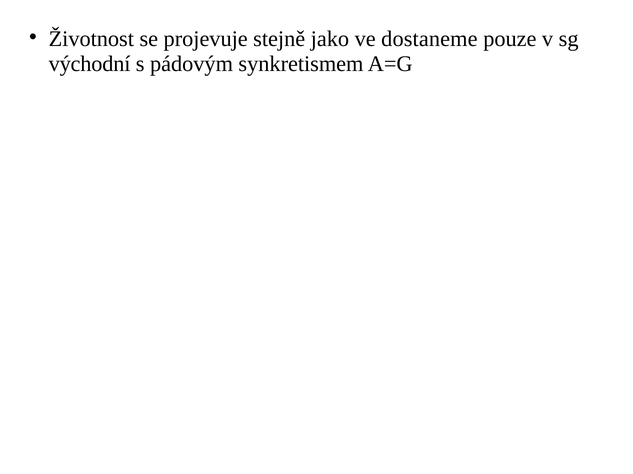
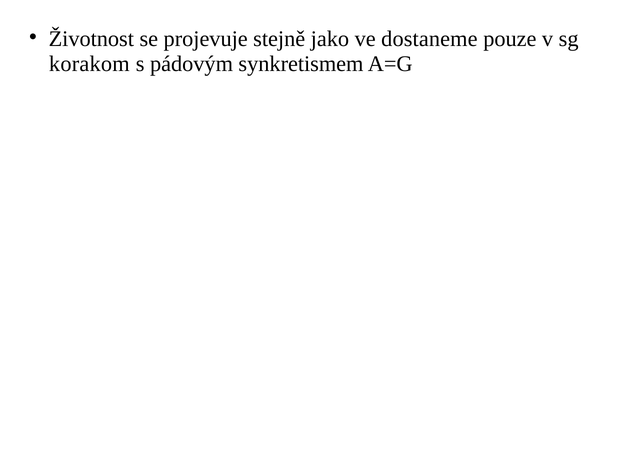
východní: východní -> korakom (89, 64)
